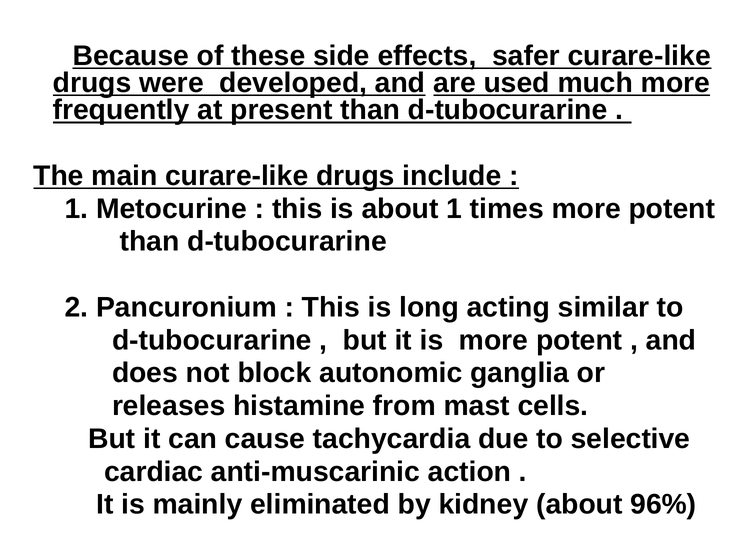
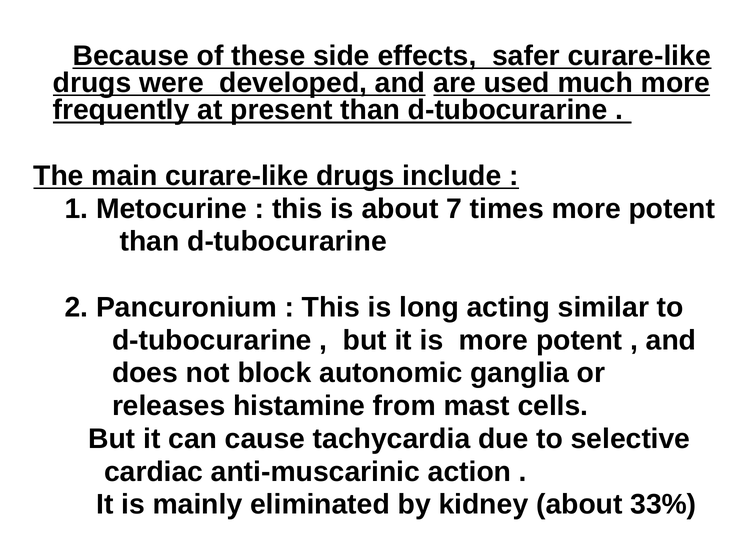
about 1: 1 -> 7 (454, 209)
96%: 96% -> 33% (663, 505)
